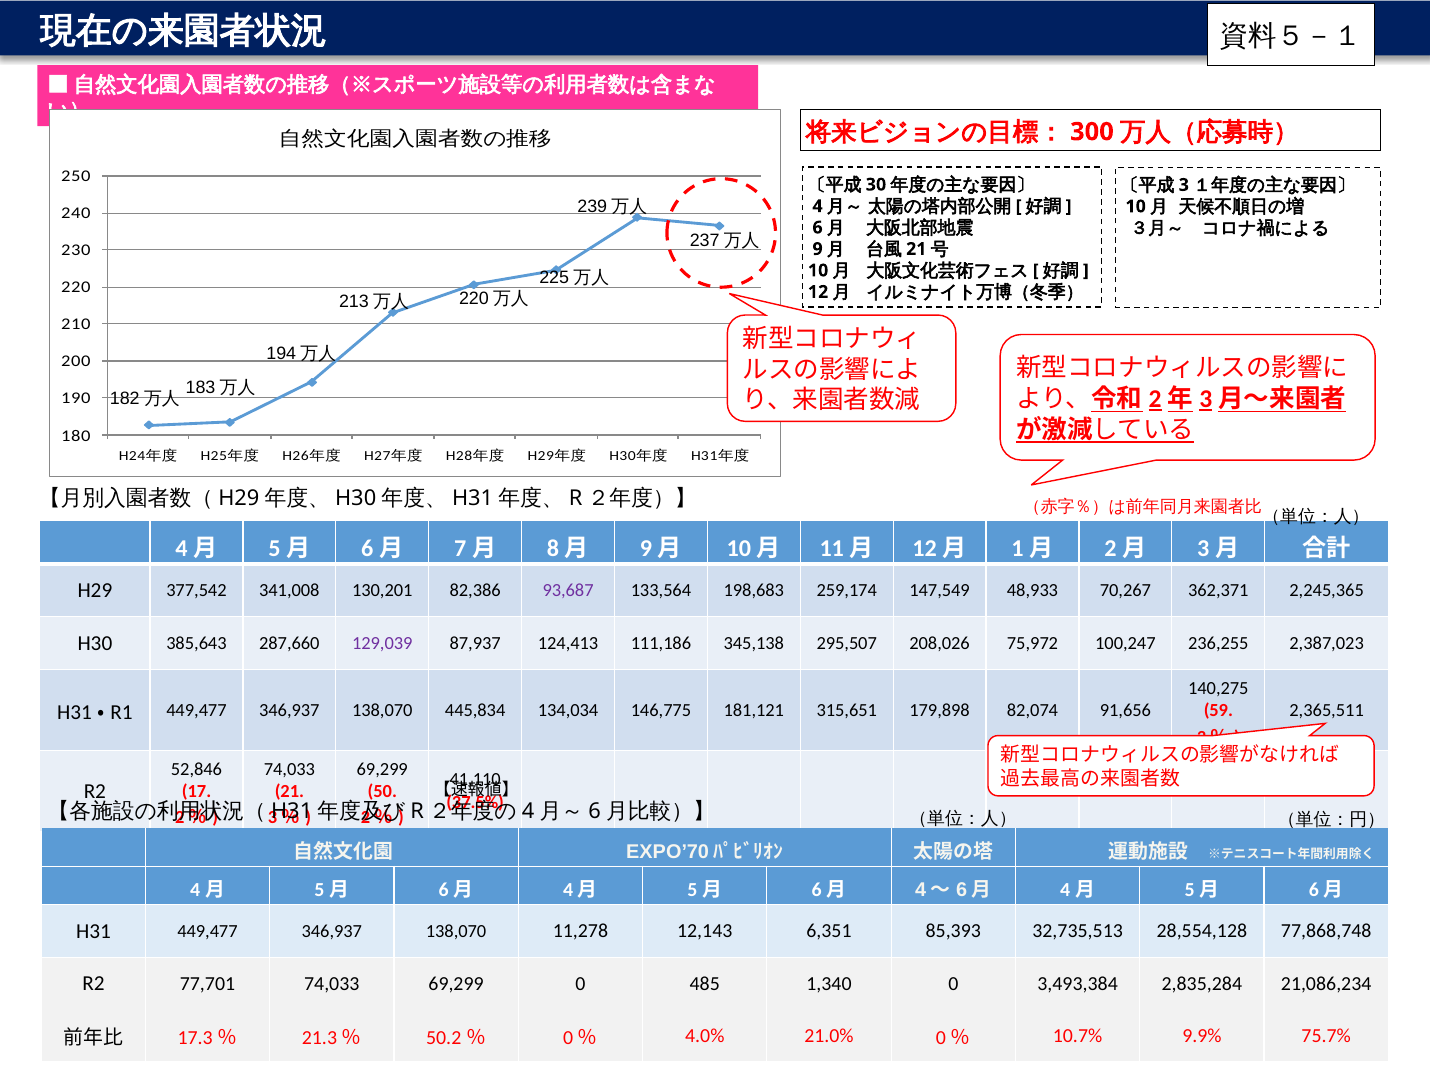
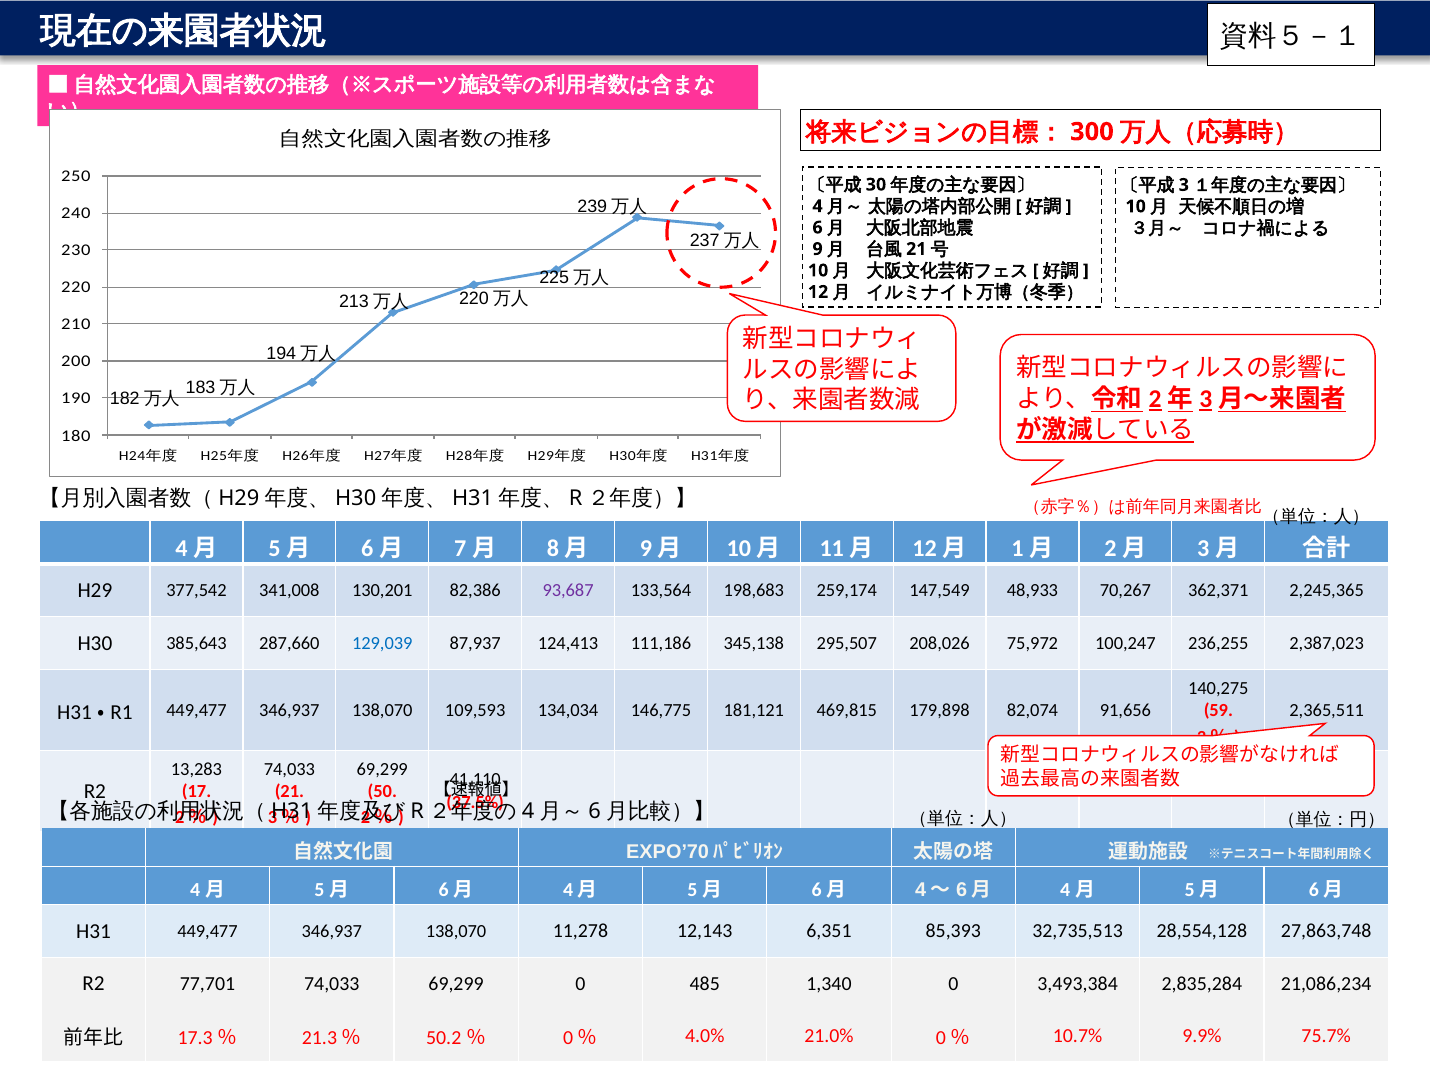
129,039 colour: purple -> blue (382, 644)
445,834: 445,834 -> 109,593 (475, 711)
315,651: 315,651 -> 469,815 (847, 711)
52,846: 52,846 -> 13,283 (196, 769)
77,868,748: 77,868,748 -> 27,863,748 (1326, 932)
